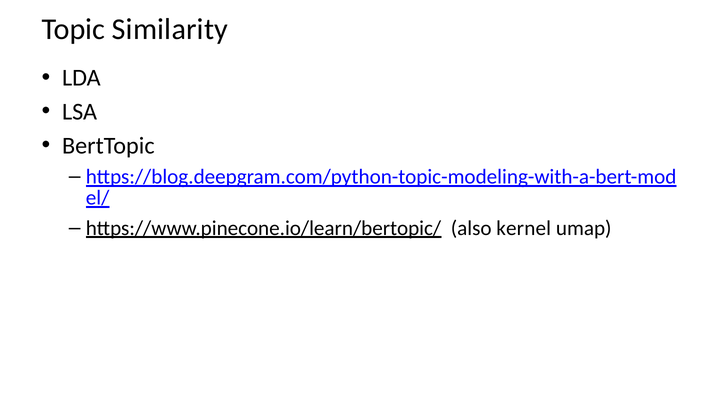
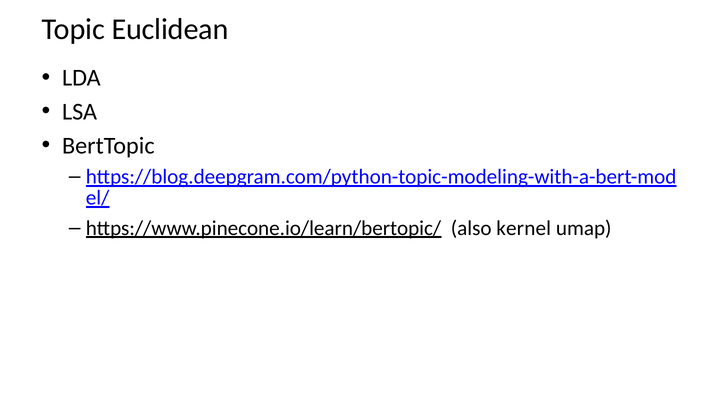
Similarity: Similarity -> Euclidean (170, 29)
